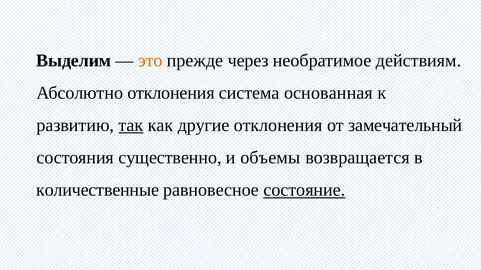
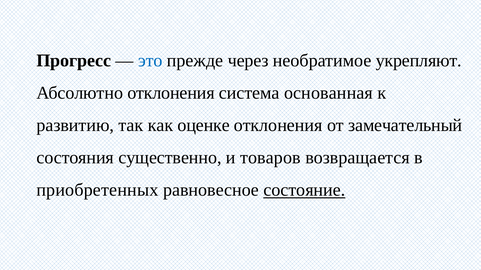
Выделим: Выделим -> Прогресс (74, 61)
это colour: orange -> blue (150, 61)
действиям: действиям -> укрепляют (419, 61)
так underline: present -> none (131, 125)
другие: другие -> оценке (204, 125)
объемы: объемы -> товаров (270, 158)
количественные: количественные -> приобретенных (97, 190)
